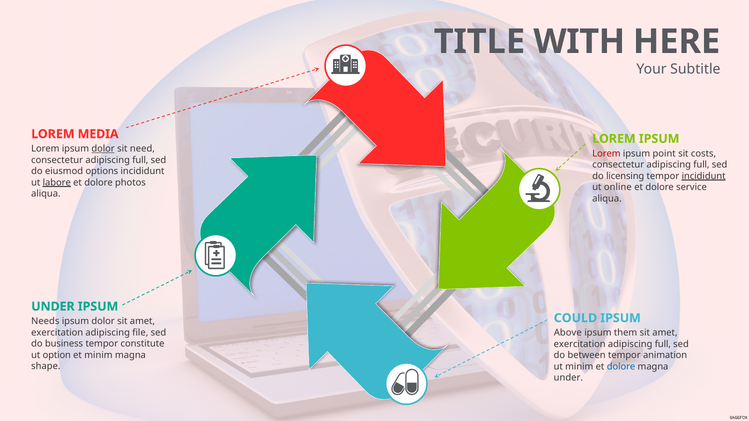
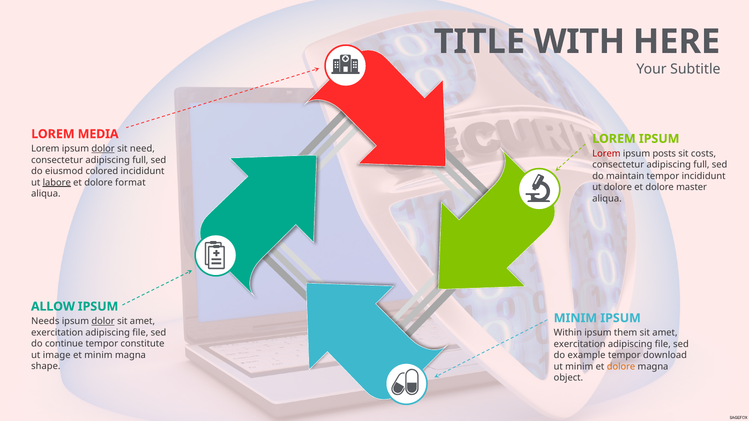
point: point -> posts (664, 154)
options: options -> colored (102, 171)
licensing: licensing -> maintain (625, 176)
incididunt underline: present -> none (704, 176)
photos: photos -> format (130, 183)
ut online: online -> dolore (618, 187)
service: service -> master (692, 187)
UNDER: UNDER -> ALLOW (53, 307)
COULD: COULD -> MINIM (575, 318)
dolor underline: none -> present (103, 321)
Above: Above -> Within (568, 333)
business: business -> continue (64, 344)
full: full -> file (663, 344)
option: option -> image (57, 355)
between: between -> example (587, 356)
animation: animation -> download (665, 356)
dolore colour: blue -> orange (621, 367)
under: under -> object (568, 378)
